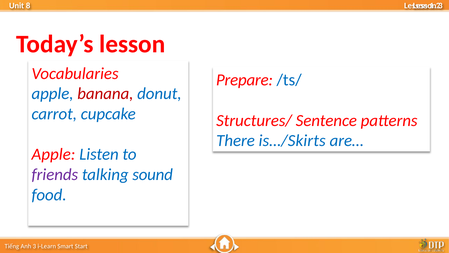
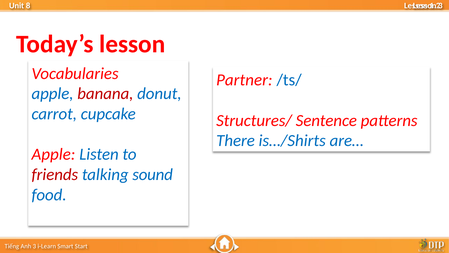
Prepare: Prepare -> Partner (244, 80)
is…/Skirts: is…/Skirts -> is…/Shirts (292, 141)
friends colour: purple -> red (55, 174)
